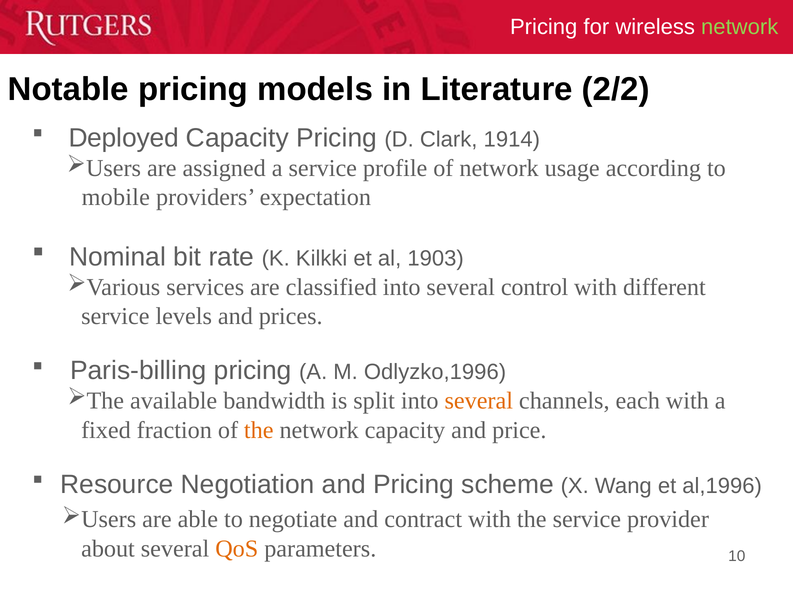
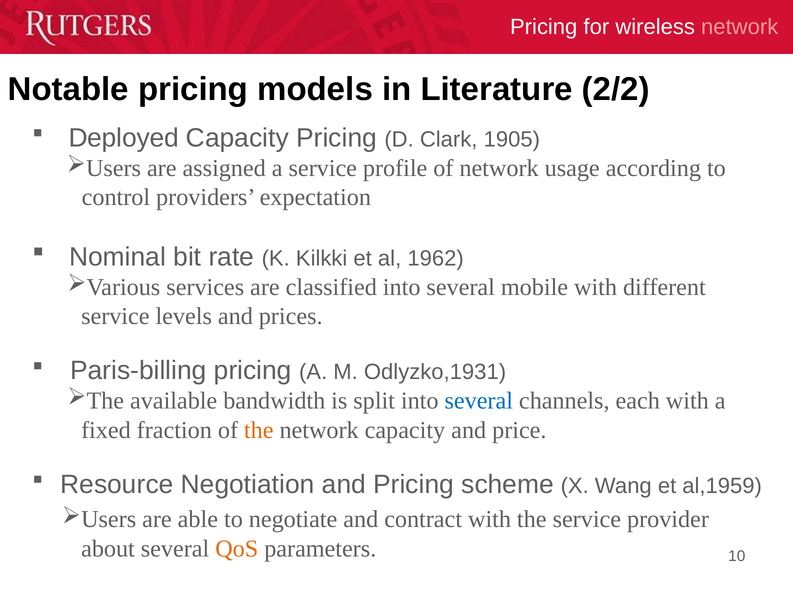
network colour: light green -> pink (740, 27)
1914: 1914 -> 1905 (512, 139)
mobile: mobile -> control (116, 197)
1903: 1903 -> 1962 (436, 258)
control: control -> mobile (535, 287)
Odlyzko,1996: Odlyzko,1996 -> Odlyzko,1931 (435, 372)
several colour: orange -> blue (479, 401)
al,1996: al,1996 -> al,1959 (722, 486)
